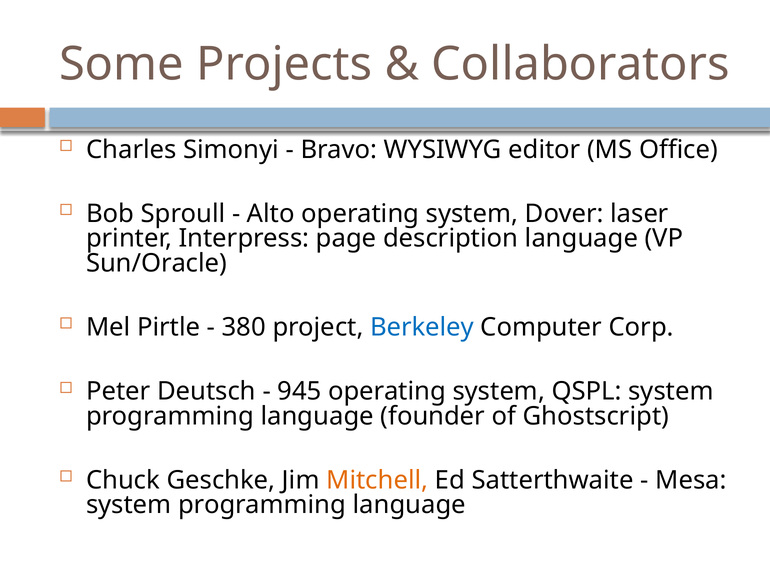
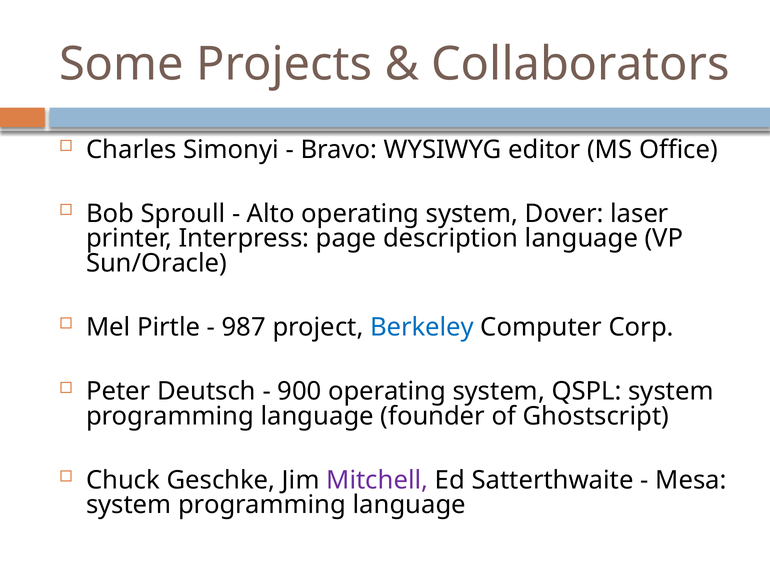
380: 380 -> 987 (244, 328)
945: 945 -> 900 (299, 392)
Mitchell colour: orange -> purple (377, 481)
